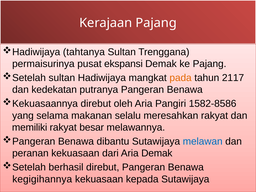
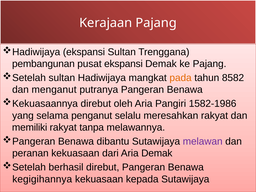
tahtanya: tahtanya -> ekspansi (84, 52)
permaisurinya: permaisurinya -> pembangunan (43, 64)
2117: 2117 -> 8582 (233, 78)
kedekatan: kedekatan -> menganut (54, 90)
1582-8586: 1582-8586 -> 1582-1986 (213, 104)
makanan: makanan -> penganut (92, 116)
besar: besar -> tanpa (92, 127)
melawan colour: blue -> purple (203, 141)
